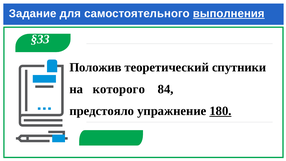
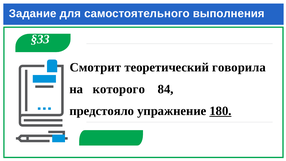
выполнения underline: present -> none (229, 14)
Положив: Положив -> Смотрит (95, 67)
спутники: спутники -> говорила (239, 67)
